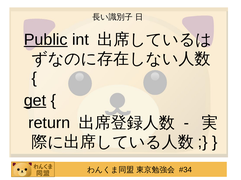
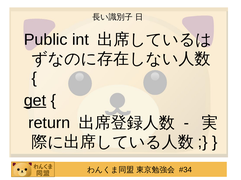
Public underline: present -> none (46, 40)
